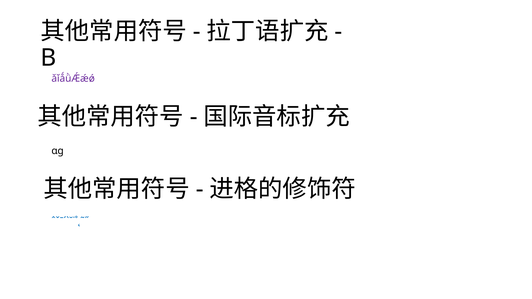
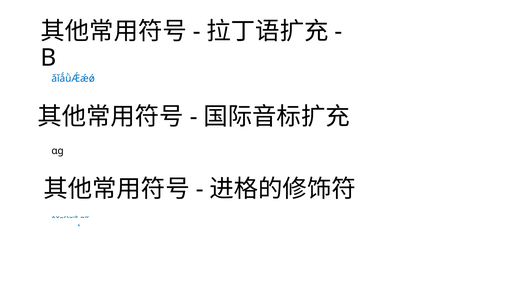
ǎǐǻǜǼǽǿ colour: purple -> blue (73, 79)
